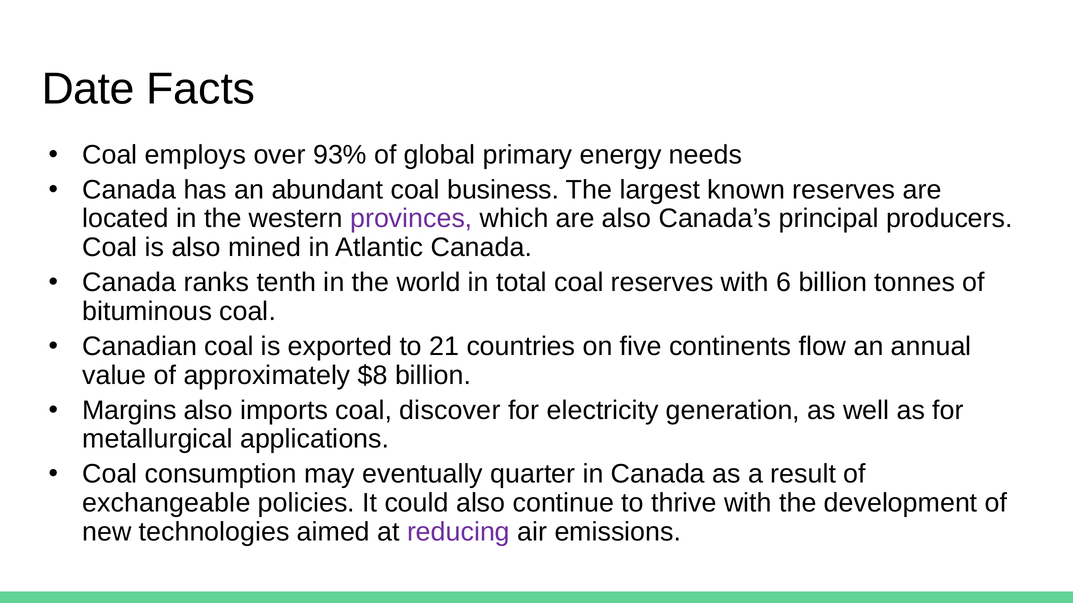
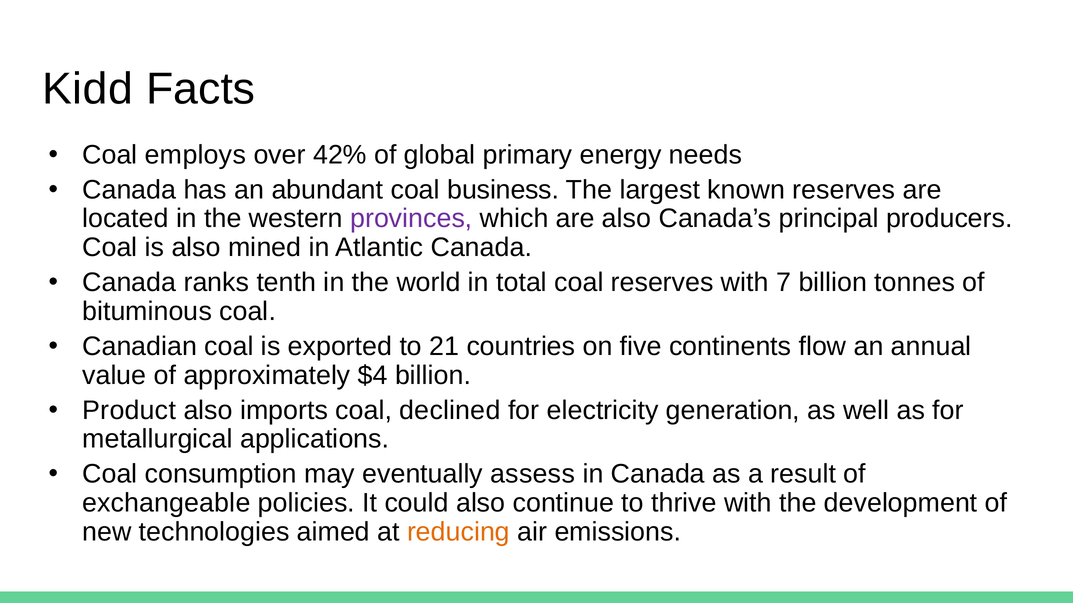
Date: Date -> Kidd (88, 89)
93%: 93% -> 42% (340, 155)
6: 6 -> 7 (784, 283)
$8: $8 -> $4 (373, 376)
Margins: Margins -> Product (129, 411)
discover: discover -> declined (450, 411)
quarter: quarter -> assess (533, 475)
reducing colour: purple -> orange (458, 532)
